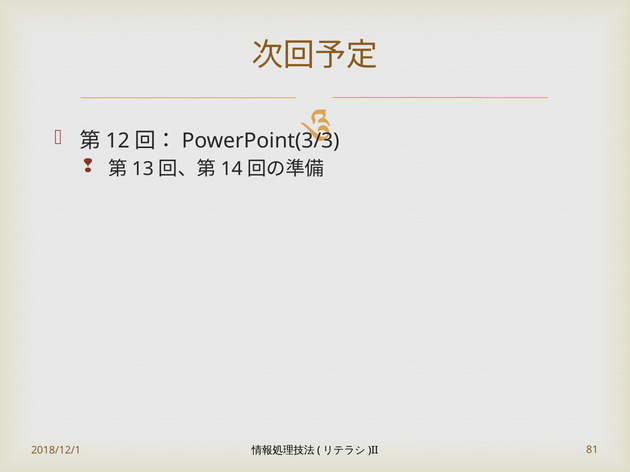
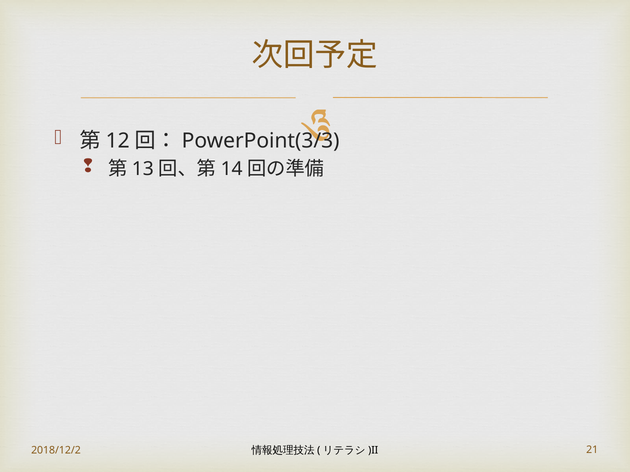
2018/12/1: 2018/12/1 -> 2018/12/2 (56, 451)
81: 81 -> 21 (592, 450)
